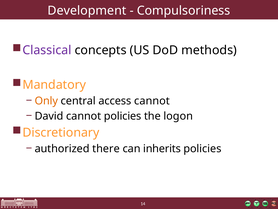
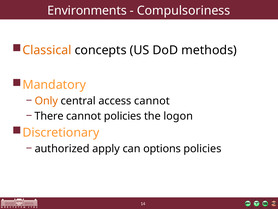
Development: Development -> Environments (87, 11)
Classical colour: purple -> orange (47, 50)
David: David -> There (49, 116)
there: there -> apply (106, 148)
inherits: inherits -> options (162, 148)
